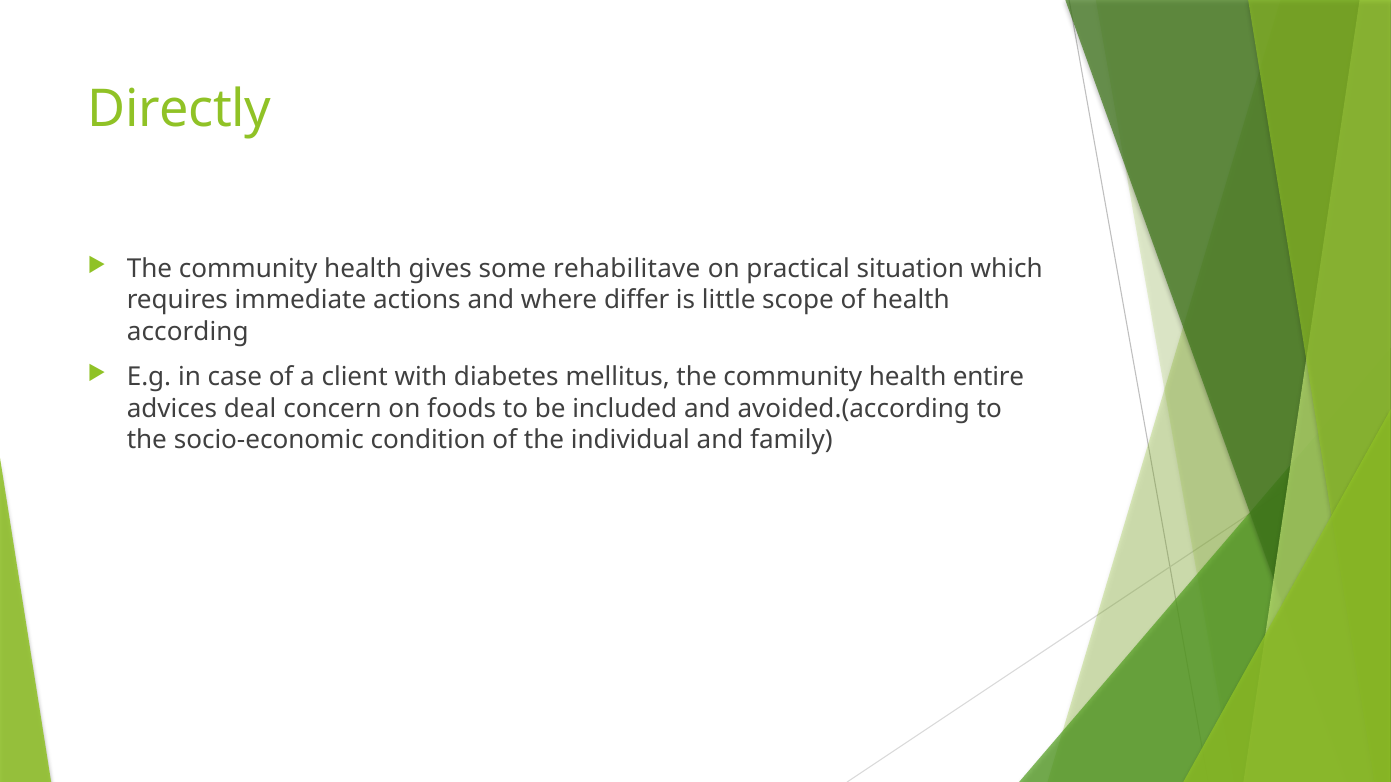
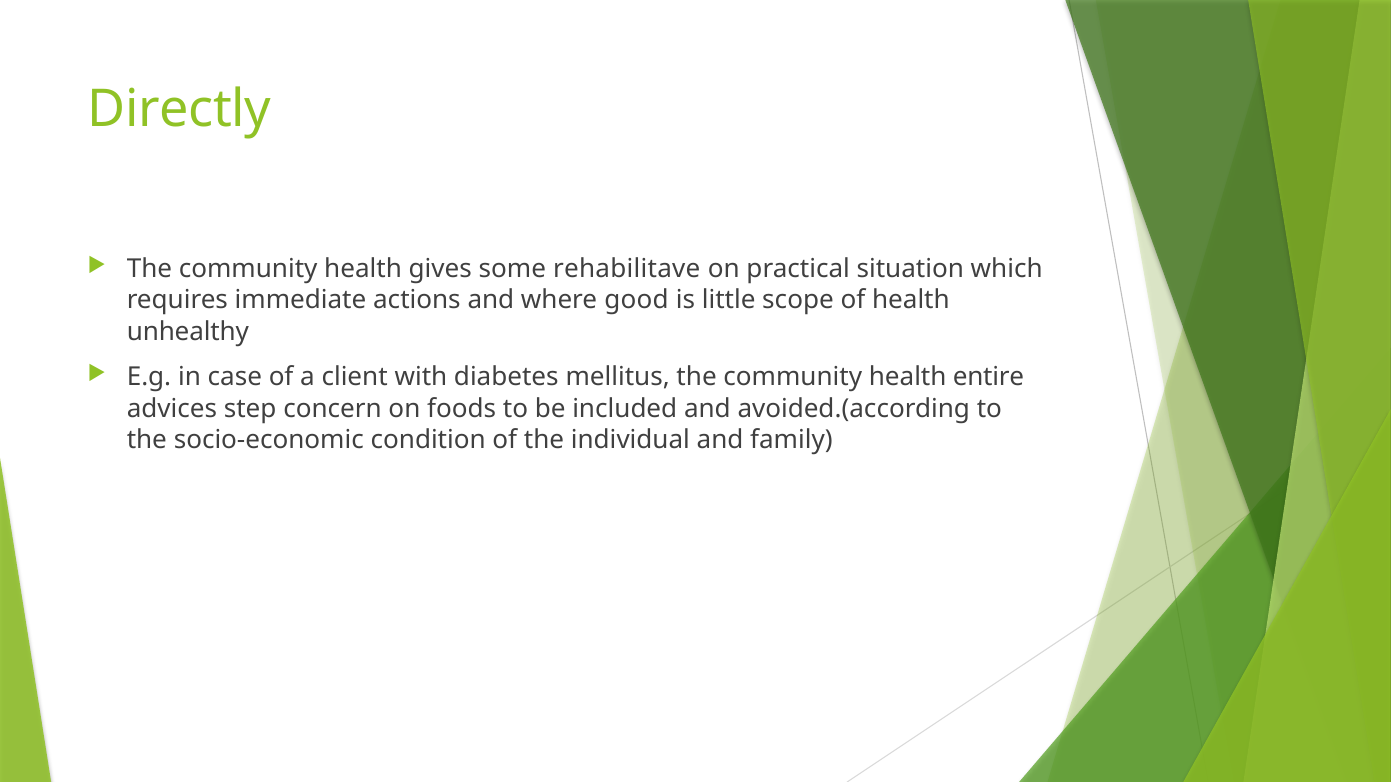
differ: differ -> good (636, 301)
according: according -> unhealthy (188, 332)
deal: deal -> step (250, 409)
